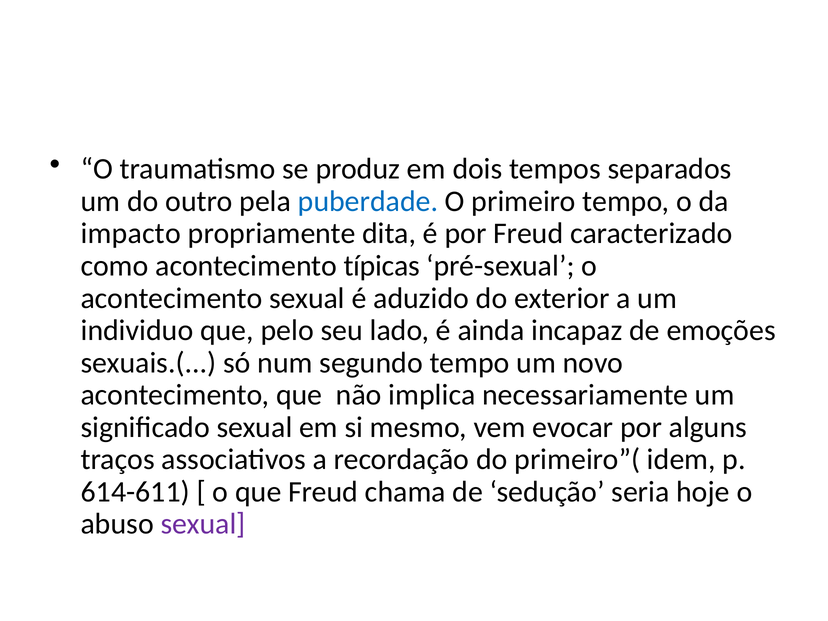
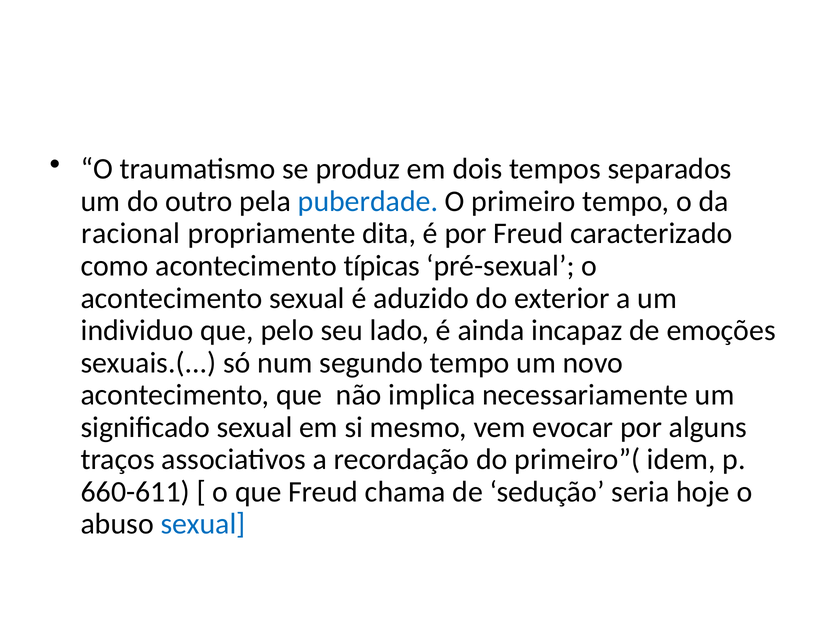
impacto: impacto -> racional (131, 234)
614-611: 614-611 -> 660-611 (135, 492)
sexual colour: purple -> blue (203, 524)
